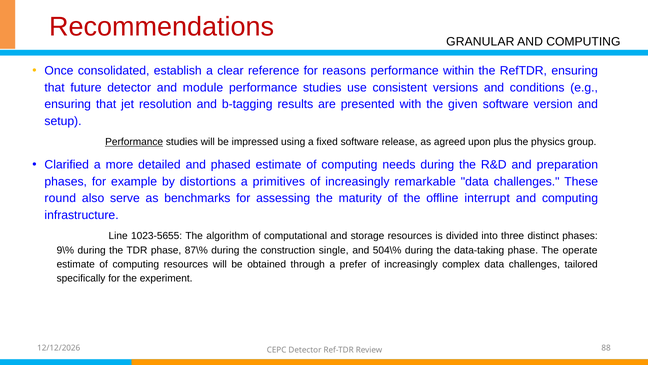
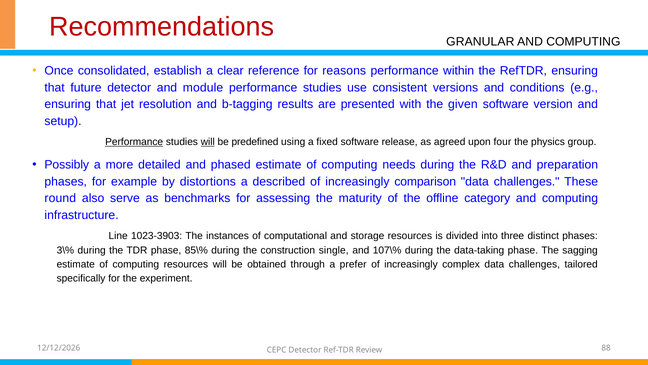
will underline: none -> present (208, 142)
impressed: impressed -> predefined (255, 142)
plus: plus -> four (502, 142)
Clarified: Clarified -> Possibly (67, 165)
primitives: primitives -> described (279, 181)
remarkable: remarkable -> comparison (425, 181)
interrupt: interrupt -> category (487, 198)
1023-5655: 1023-5655 -> 1023-3903 (157, 236)
algorithm: algorithm -> instances (228, 236)
9\%: 9\% -> 3\% (65, 250)
87\%: 87\% -> 85\% (196, 250)
504\%: 504\% -> 107\% (387, 250)
operate: operate -> sagging (580, 250)
